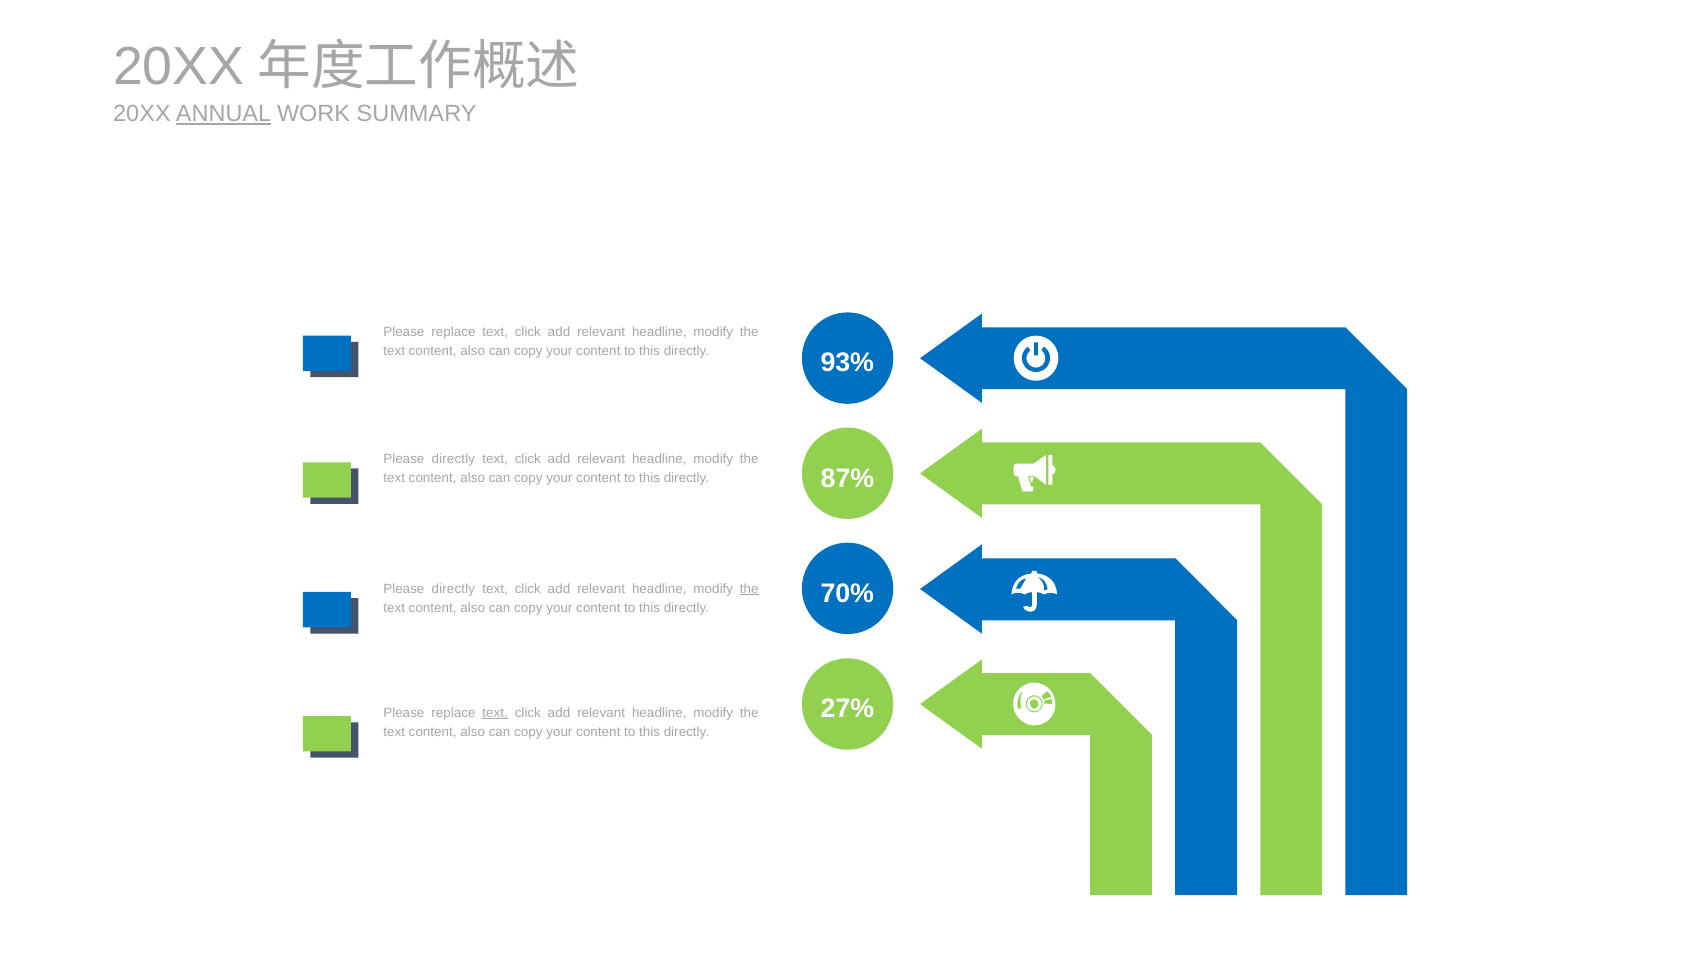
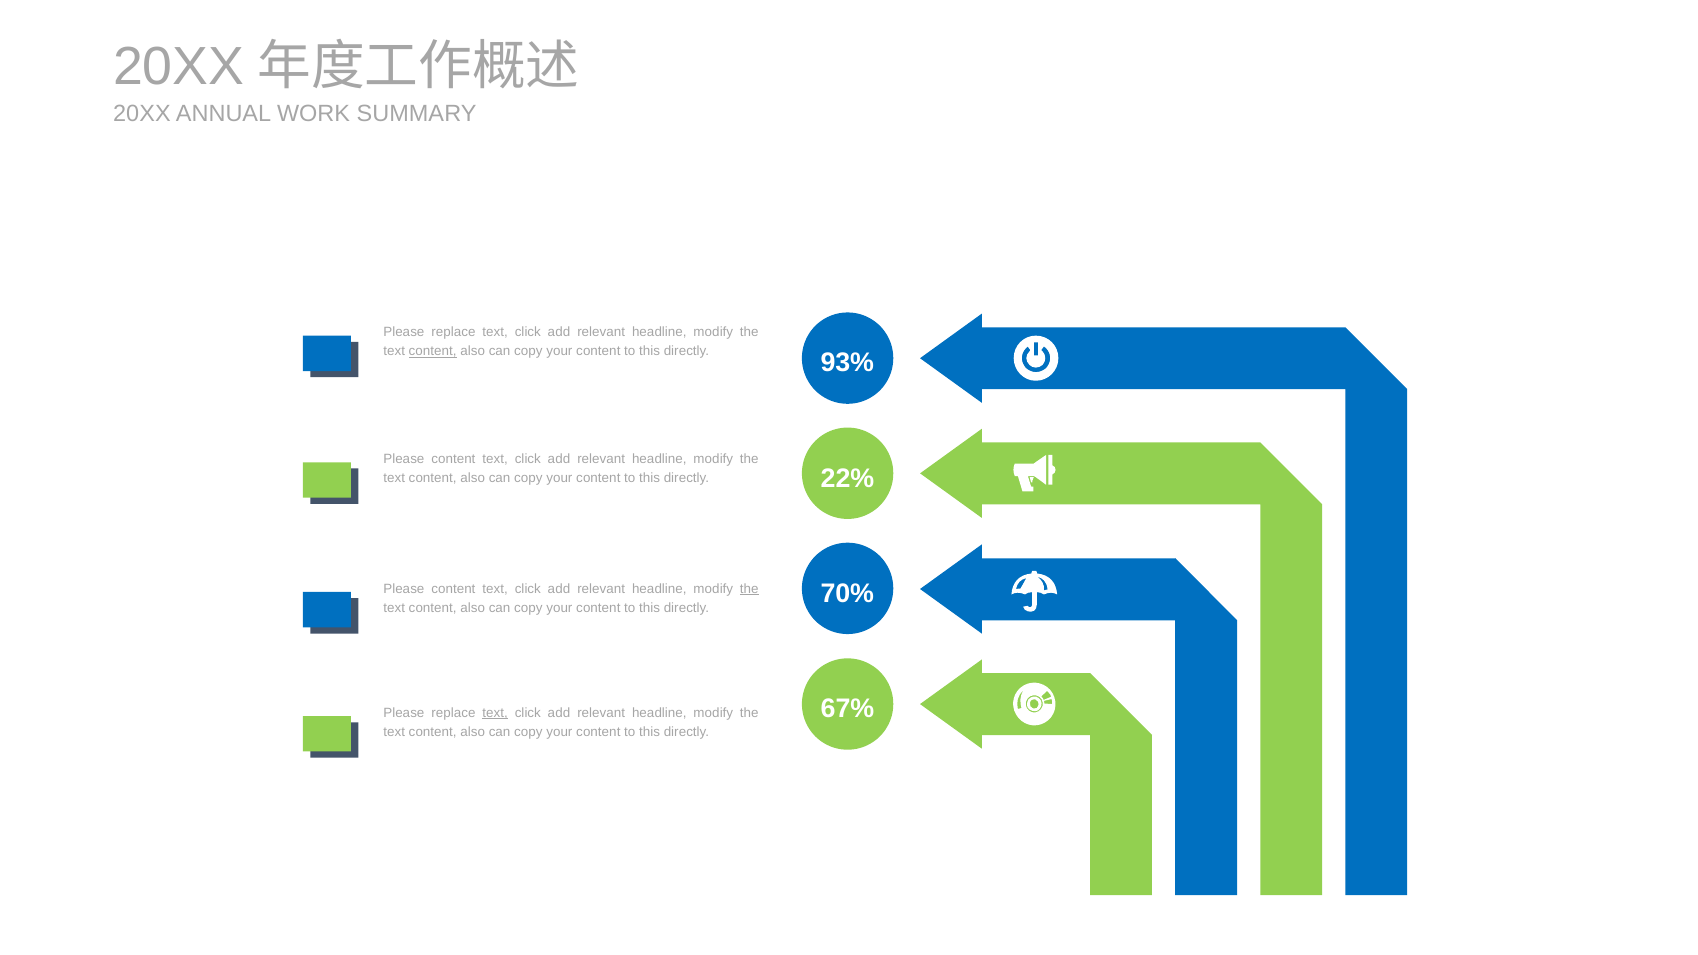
ANNUAL underline: present -> none (224, 114)
content underline: none -> present (433, 352)
directly: directly -> content (453, 459)
87%: 87% -> 22% (847, 478)
directly: directly -> content (453, 589)
27%: 27% -> 67% (847, 709)
